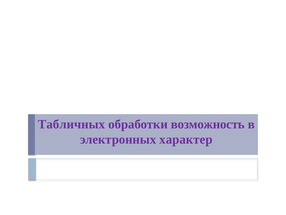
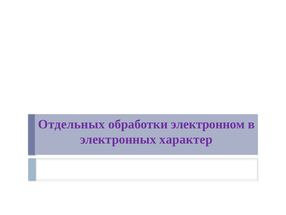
Табличных: Табличных -> Отдельных (72, 124)
возможность: возможность -> электронном (208, 124)
